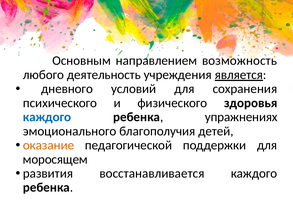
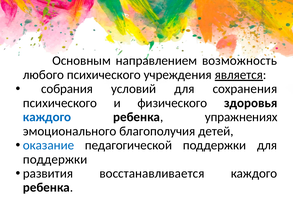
любого деятельность: деятельность -> психического (104, 75)
дневного: дневного -> собрания (67, 89)
оказание colour: orange -> blue (49, 145)
моросящем: моросящем -> поддержки (55, 159)
